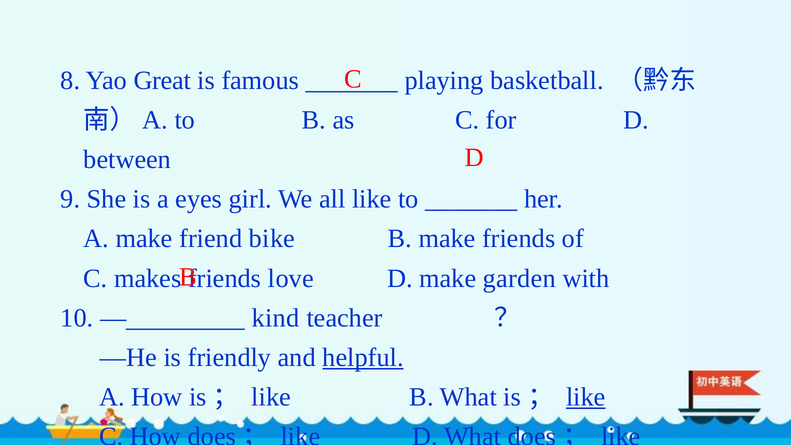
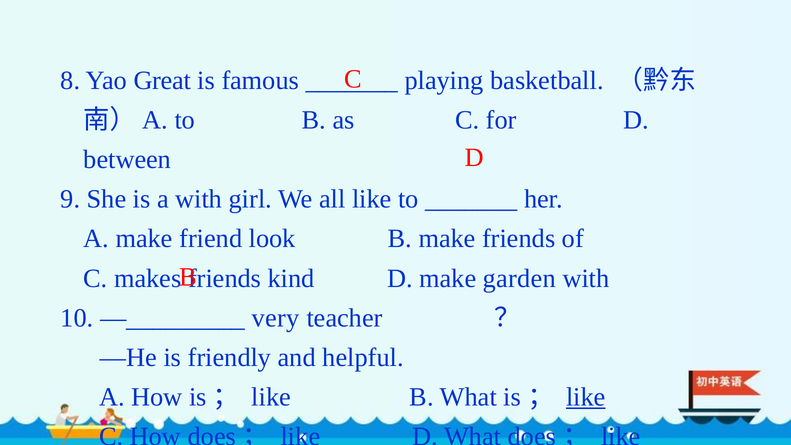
a eyes: eyes -> with (199, 199)
bike: bike -> look (272, 239)
love: love -> kind (291, 278)
kind: kind -> very (276, 318)
helpful underline: present -> none (363, 357)
